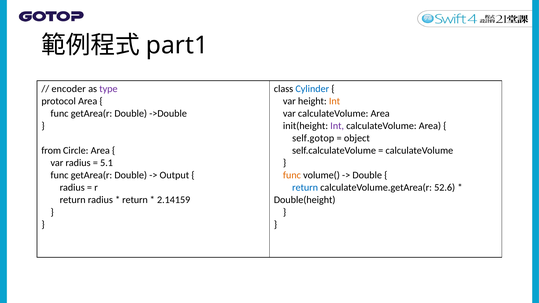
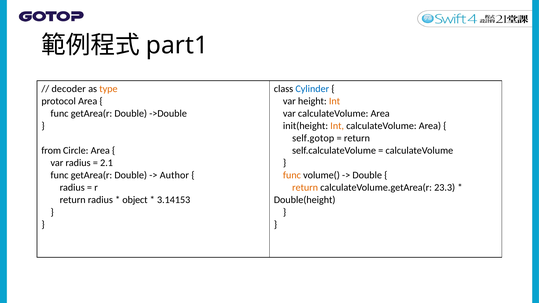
encoder: encoder -> decoder (69, 89)
type colour: purple -> orange (108, 89)
Int colour: purple -> orange (337, 126)
object: object -> return (357, 138)
5.1: 5.1 -> 2.1 (107, 163)
Output: Output -> Author (174, 175)
return colour: blue -> orange (305, 188)
52.6: 52.6 -> 23.3 (445, 188)
return: return -> object (135, 200)
2.14159: 2.14159 -> 3.14153 (174, 200)
